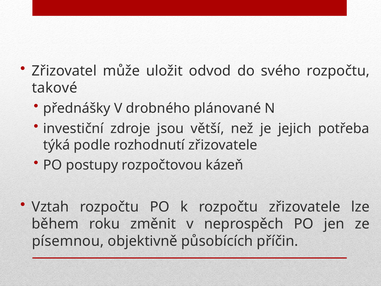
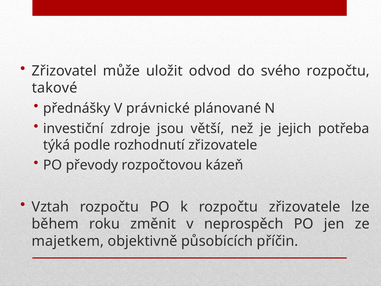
drobného: drobného -> právnické (158, 108)
postupy: postupy -> převody (92, 165)
písemnou: písemnou -> majetkem (68, 241)
